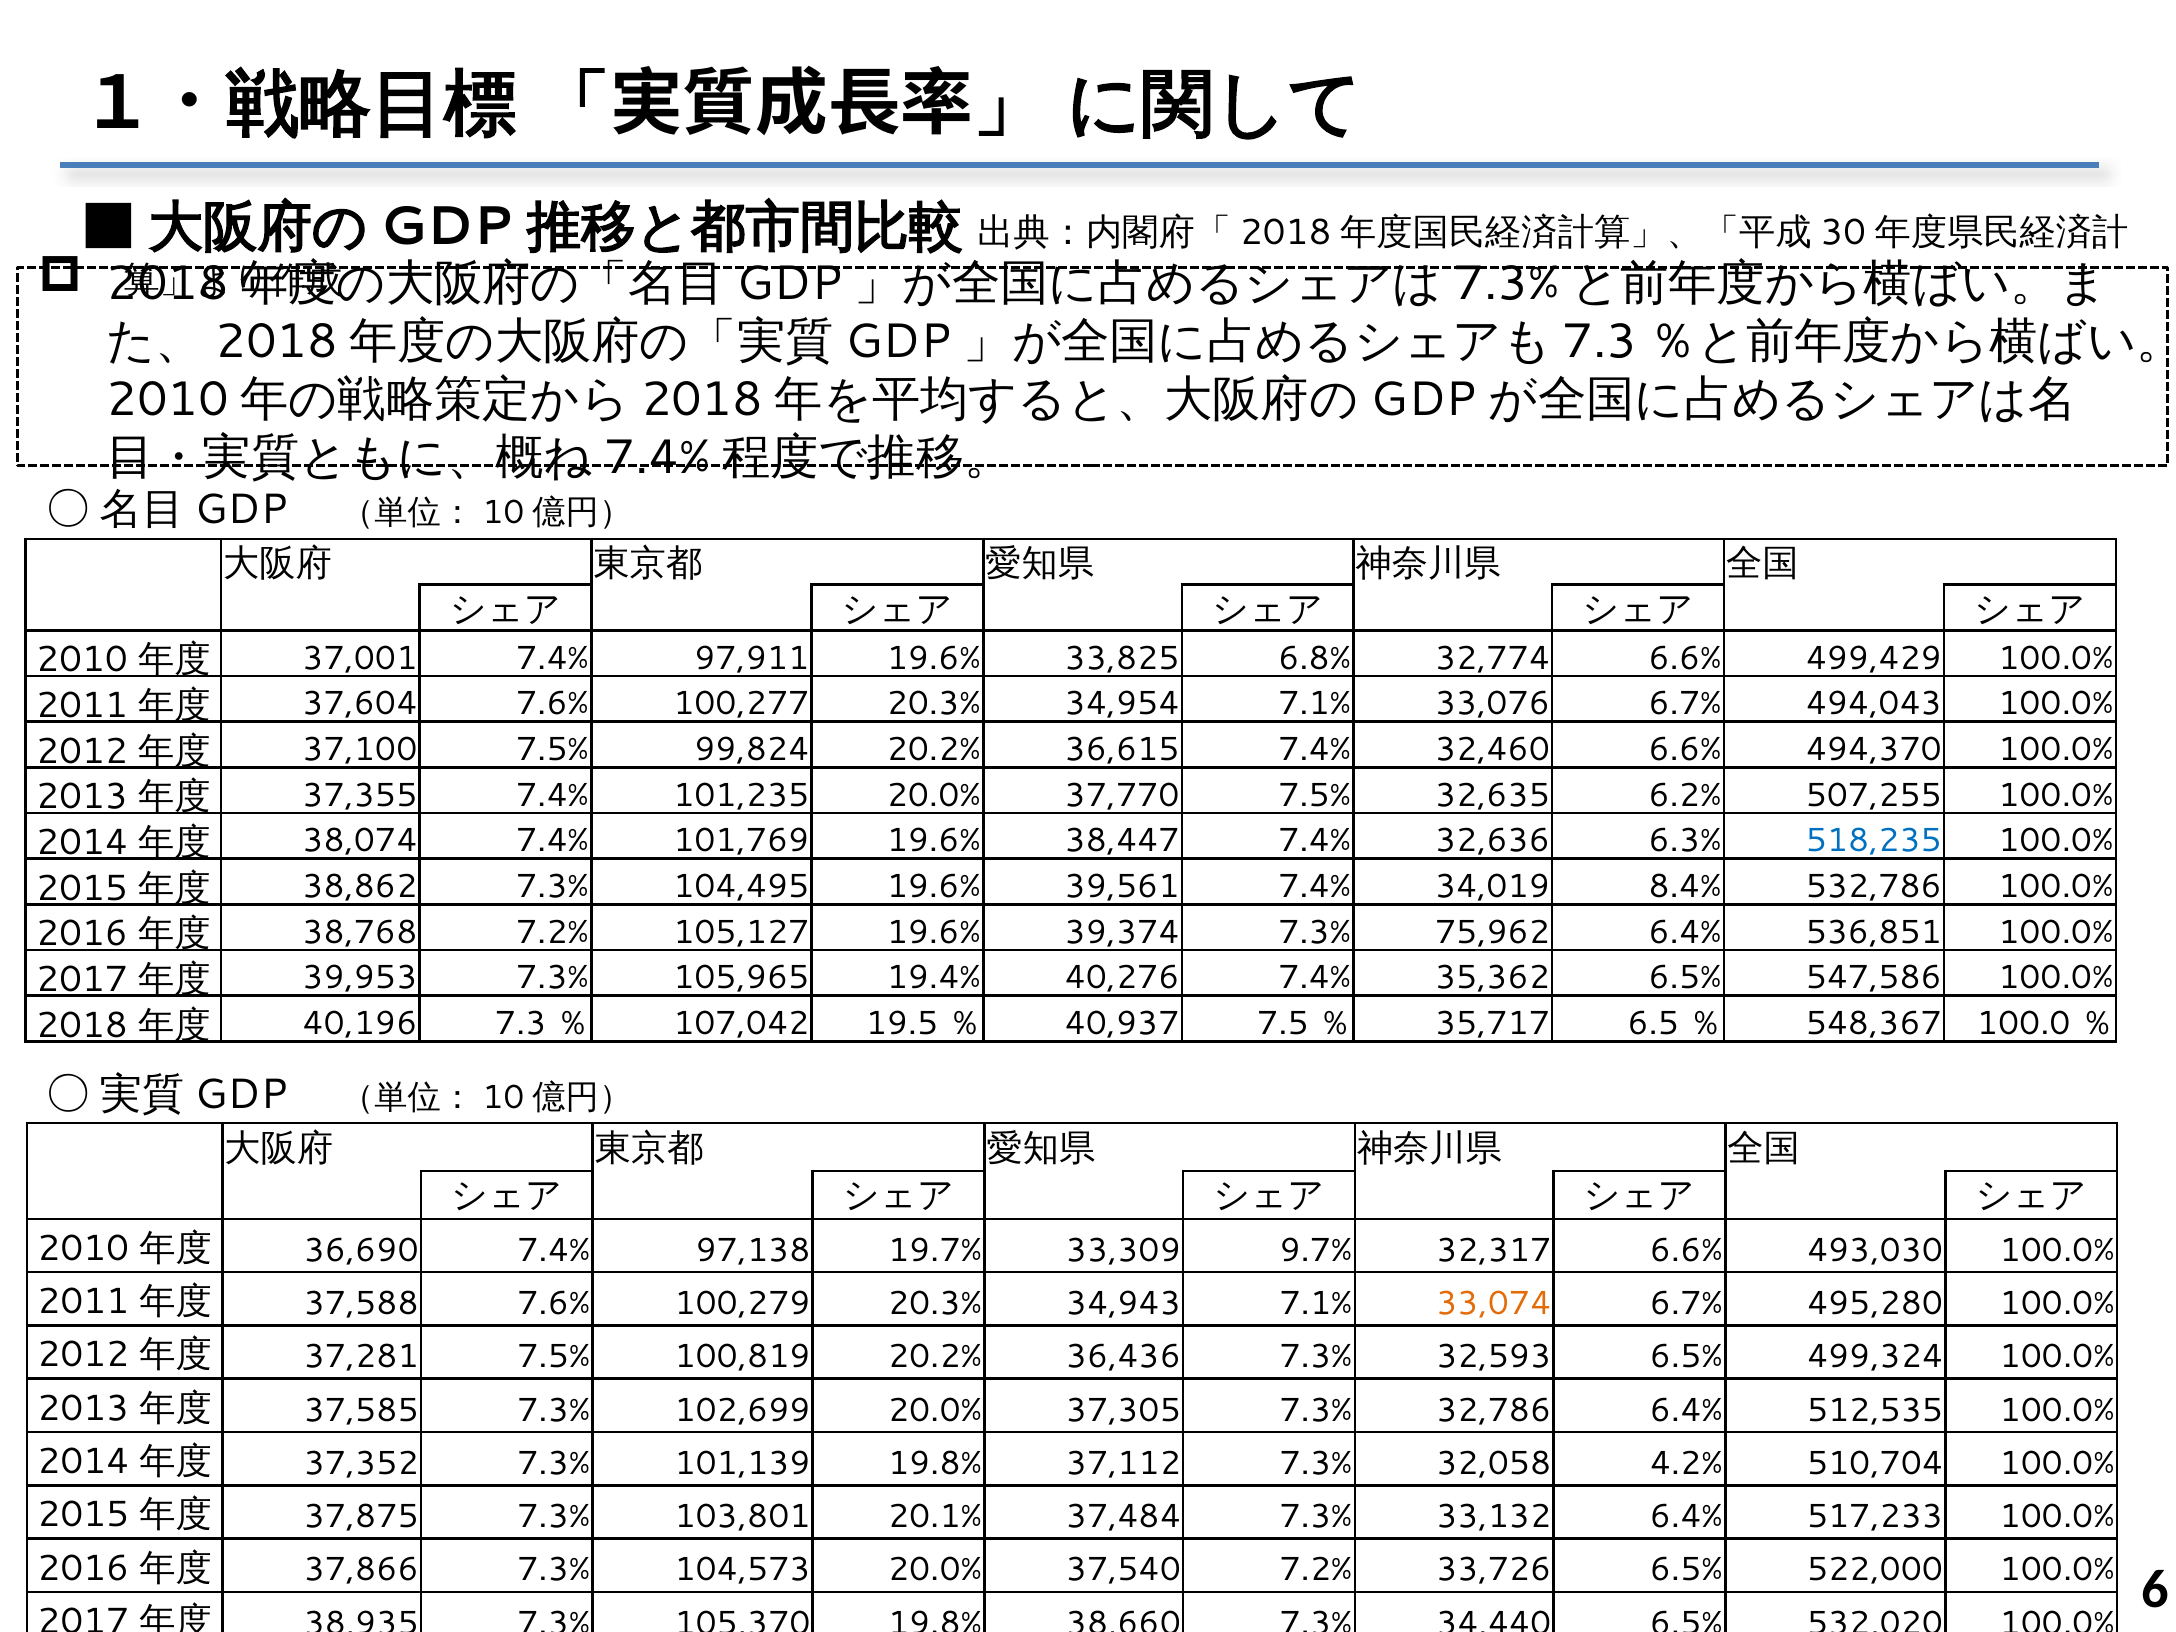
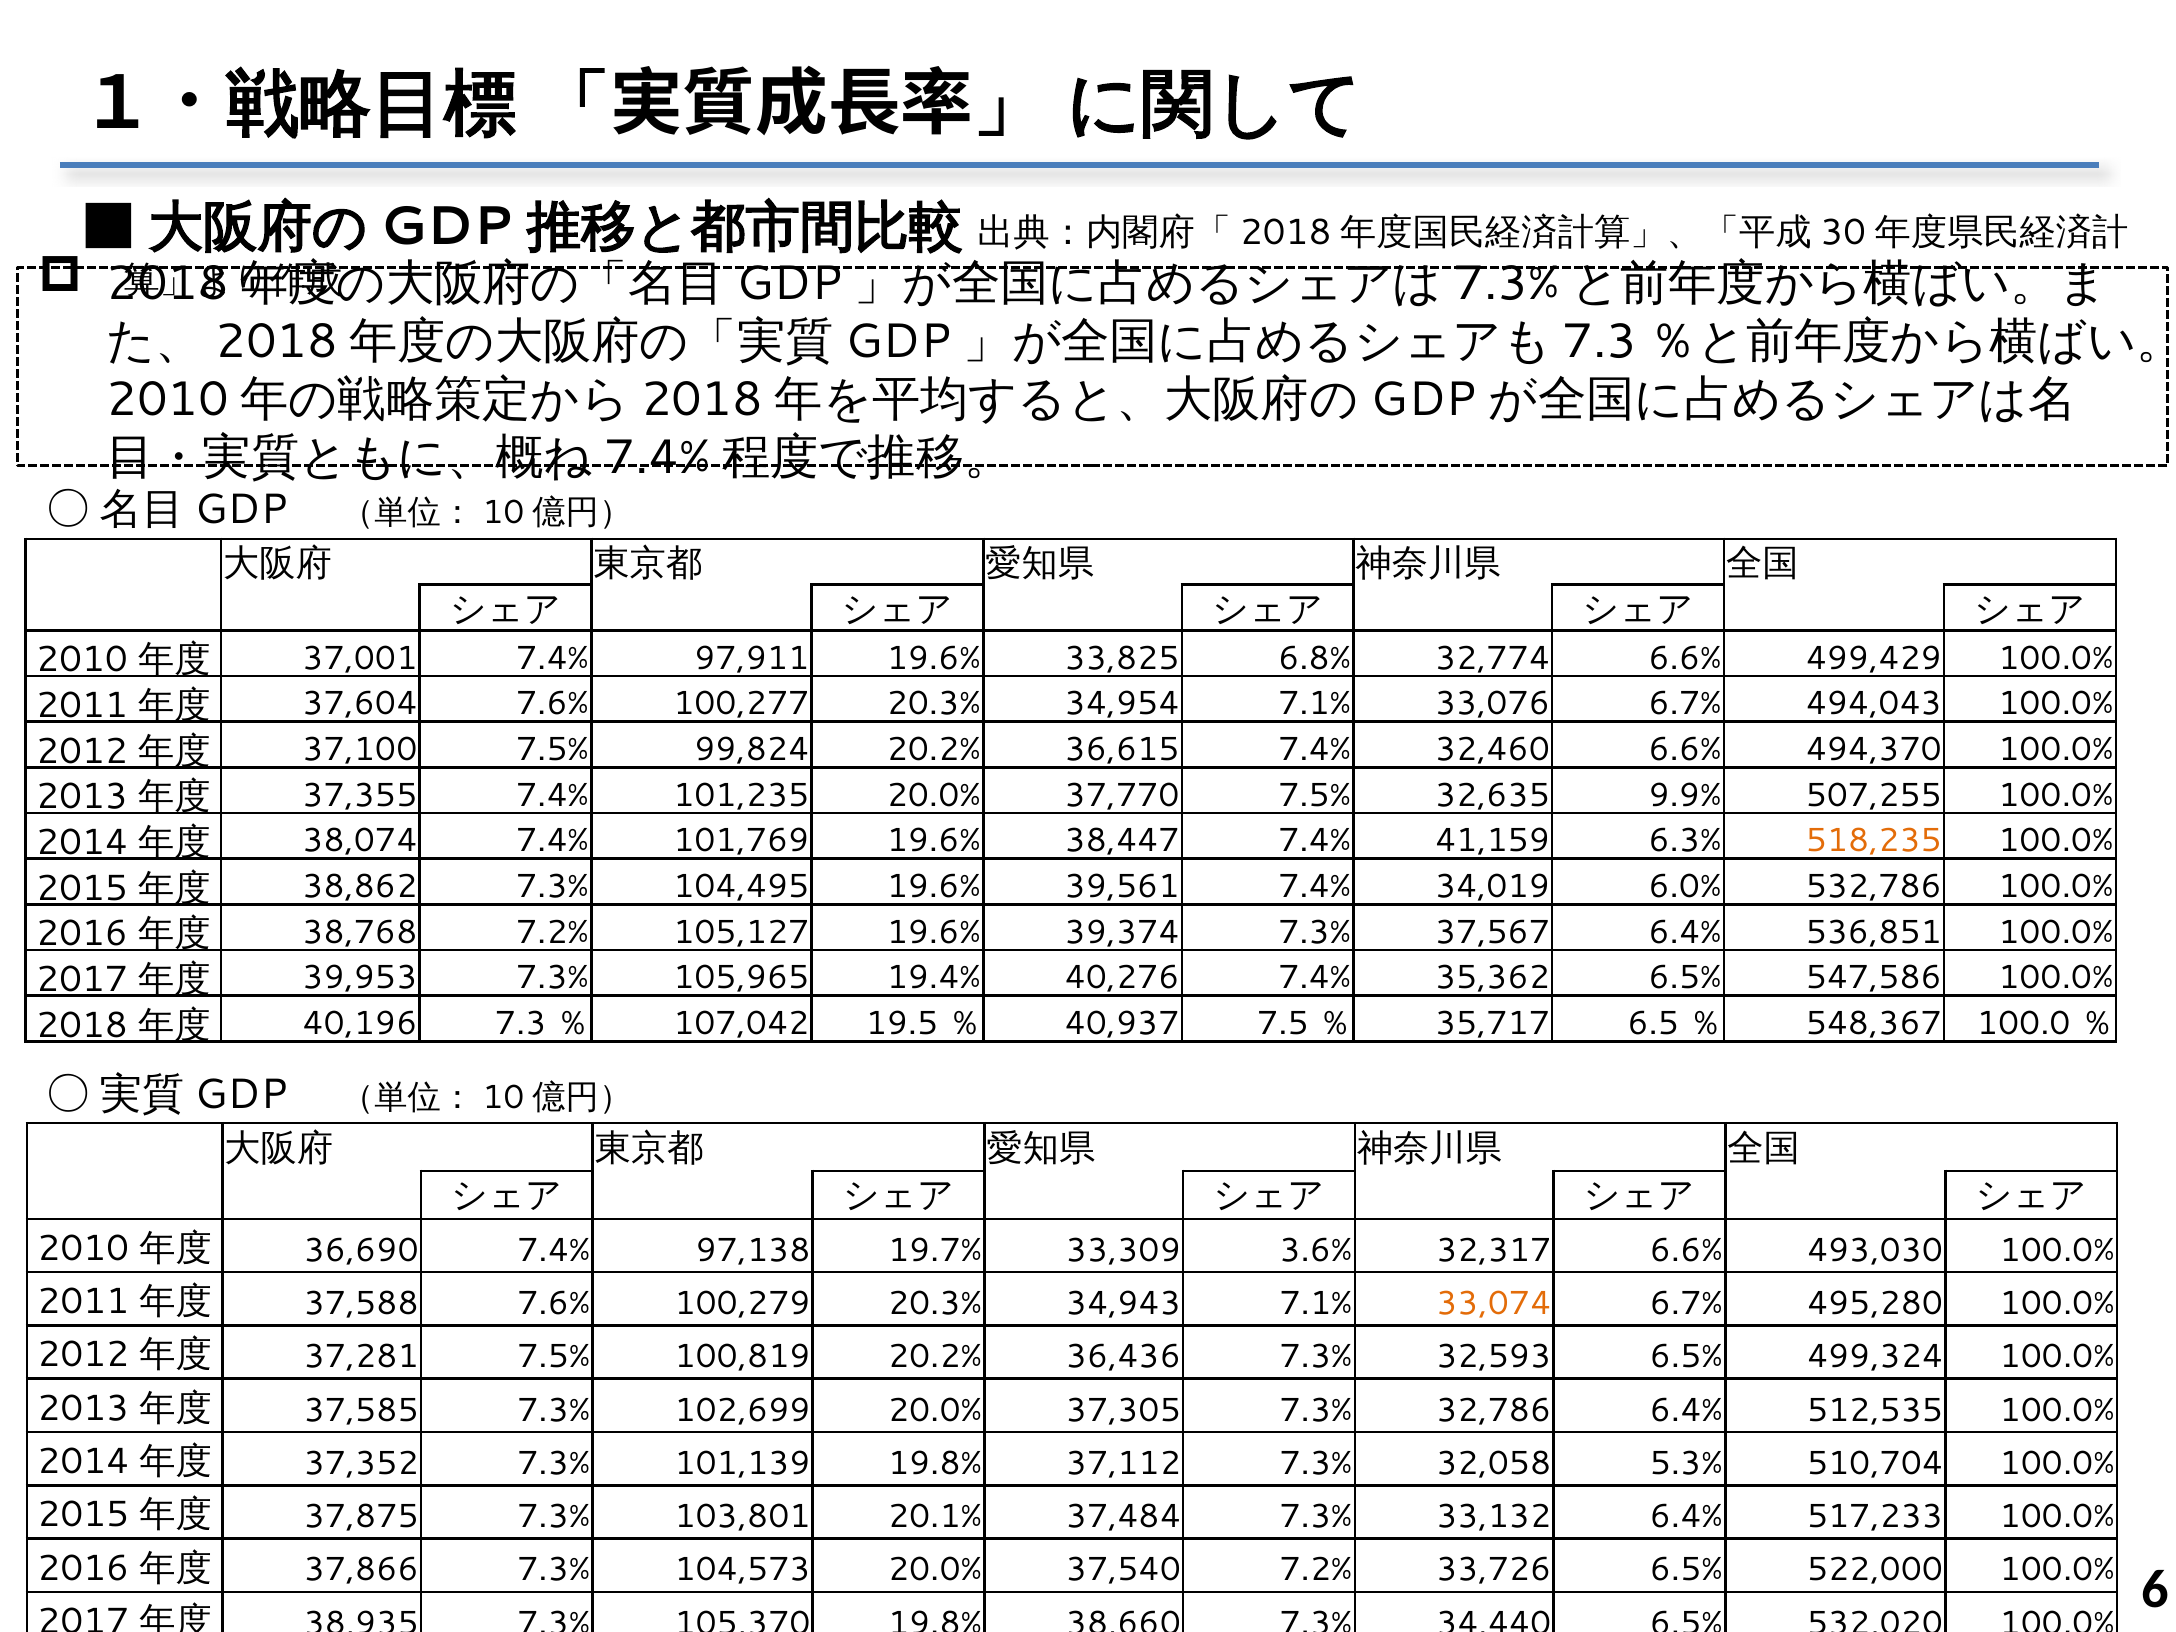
6.2%: 6.2% -> 9.9% (1685, 795)
32,636: 32,636 -> 41,159 (1492, 841)
518,235 colour: blue -> orange (1874, 841)
8.4%: 8.4% -> 6.0% (1685, 887)
75,962: 75,962 -> 37,567 (1492, 932)
9.7%: 9.7% -> 3.6% (1316, 1250)
4.2%: 4.2% -> 5.3% (1686, 1463)
